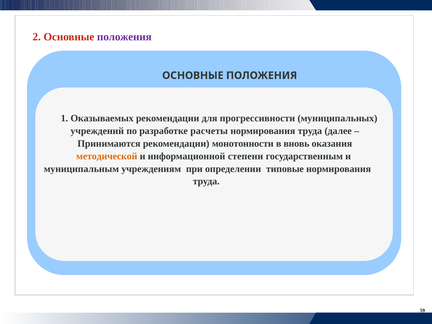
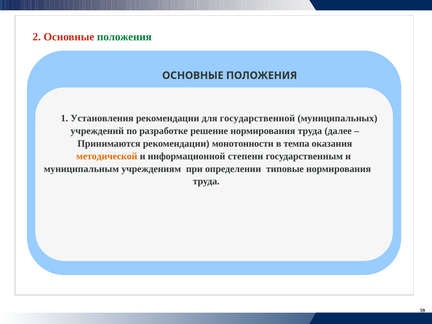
положения colour: purple -> green (124, 37)
Оказываемых: Оказываемых -> Установления (102, 118)
прогрессивности: прогрессивности -> государственной (257, 118)
расчеты: расчеты -> решение (209, 131)
вновь: вновь -> темпа (296, 144)
